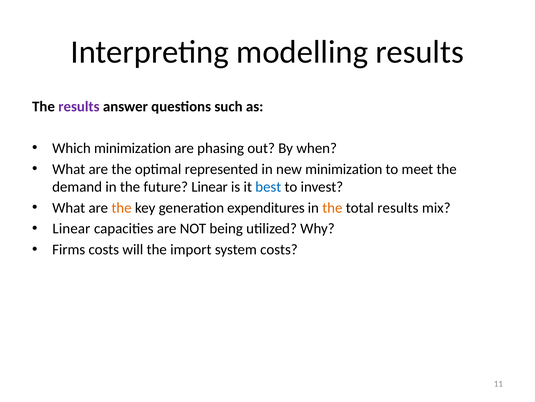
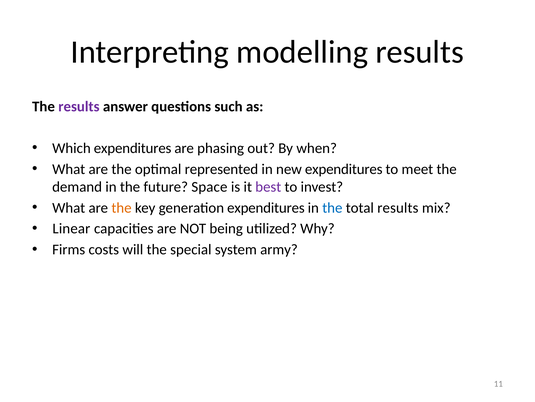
Which minimization: minimization -> expenditures (133, 148)
new minimization: minimization -> expenditures (344, 169)
future Linear: Linear -> Space (209, 187)
best colour: blue -> purple (268, 187)
the colour: orange -> blue (332, 207)
import: import -> special (191, 249)
system costs: costs -> army (279, 249)
